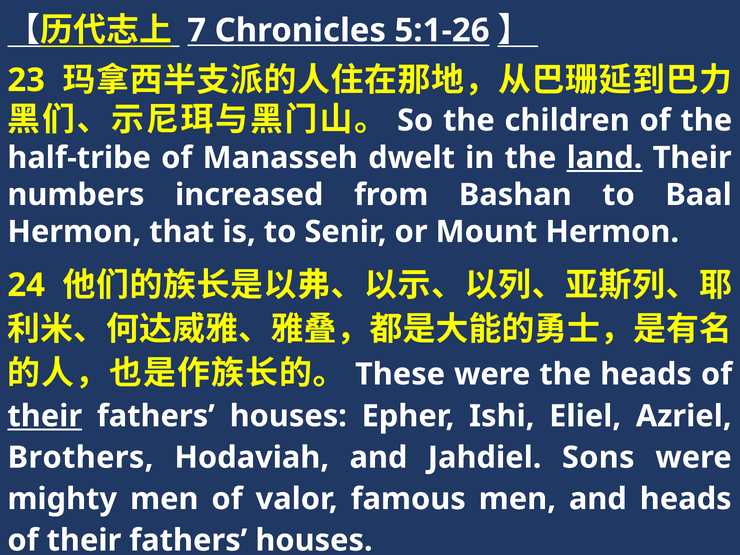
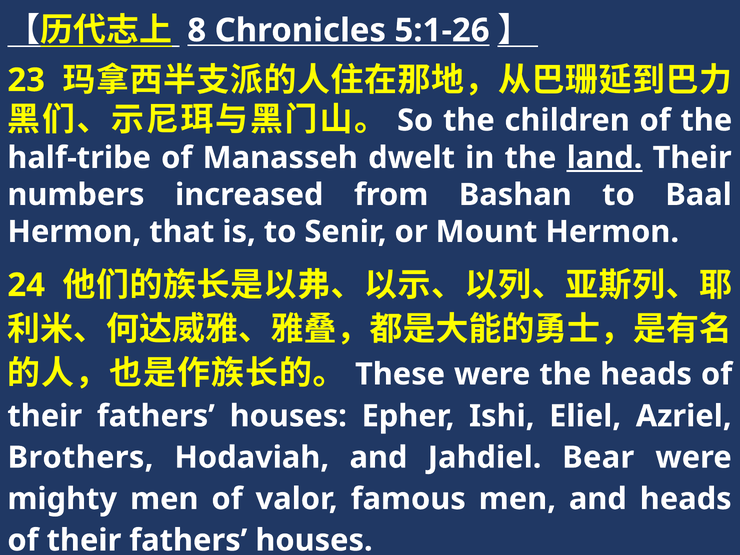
7: 7 -> 8 (197, 30)
their underline: present -> none (45, 416)
Sons: Sons -> Bear (598, 458)
